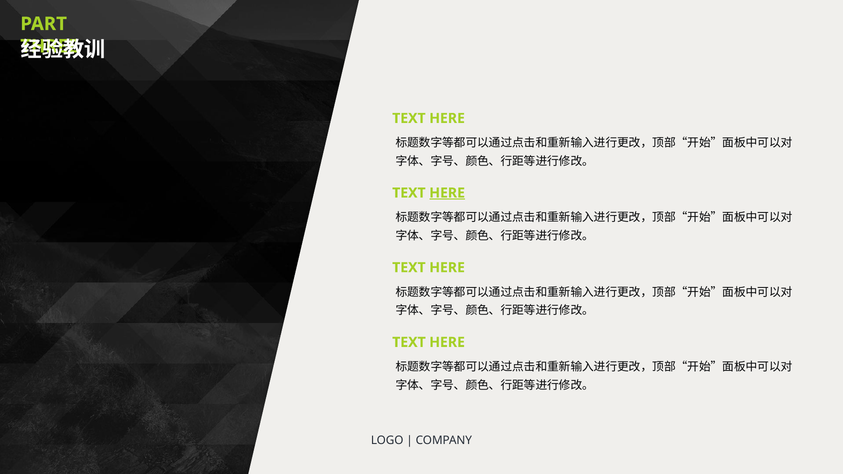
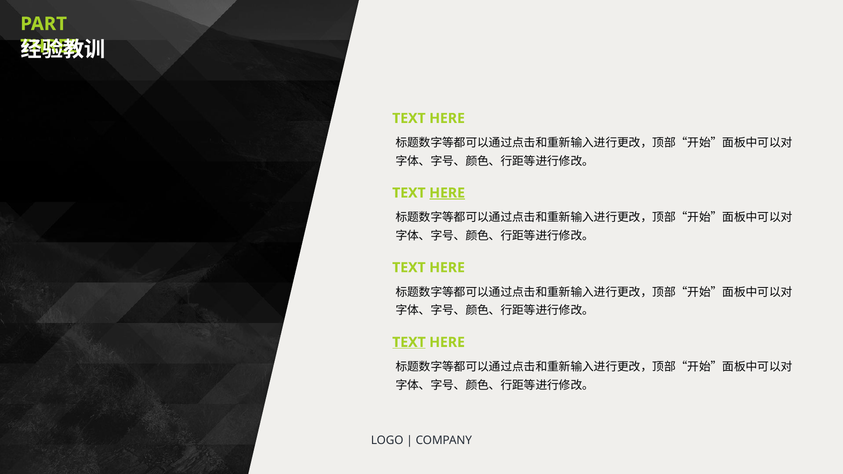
TEXT underline: none -> present (409, 342)
